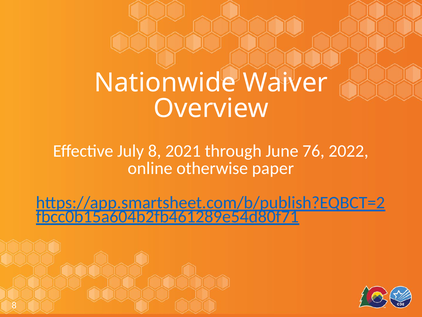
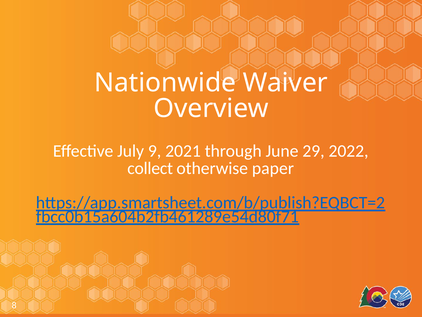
July 8: 8 -> 9 (155, 151)
76: 76 -> 29 (313, 151)
online: online -> collect (150, 168)
